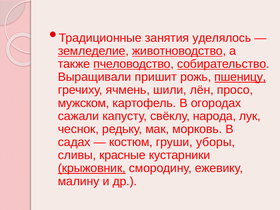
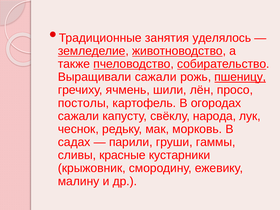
Выращивали пришит: пришит -> сажали (156, 77)
мужском: мужском -> постолы (84, 103)
костюм: костюм -> парили (131, 142)
уборы: уборы -> гаммы (216, 142)
крыжовник underline: present -> none (92, 168)
